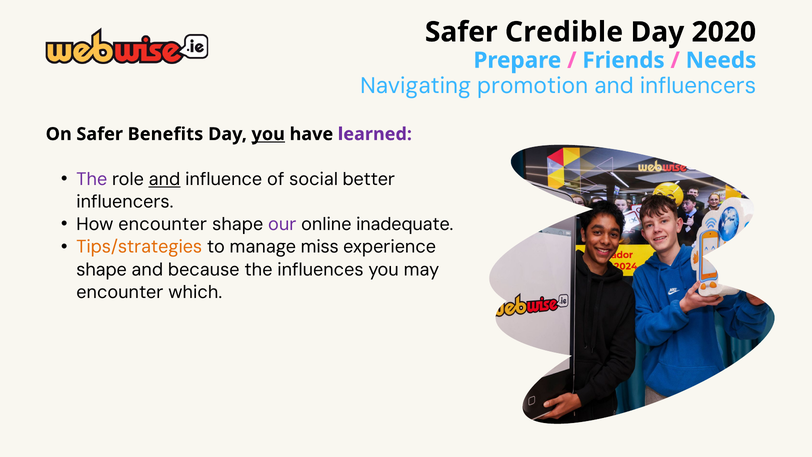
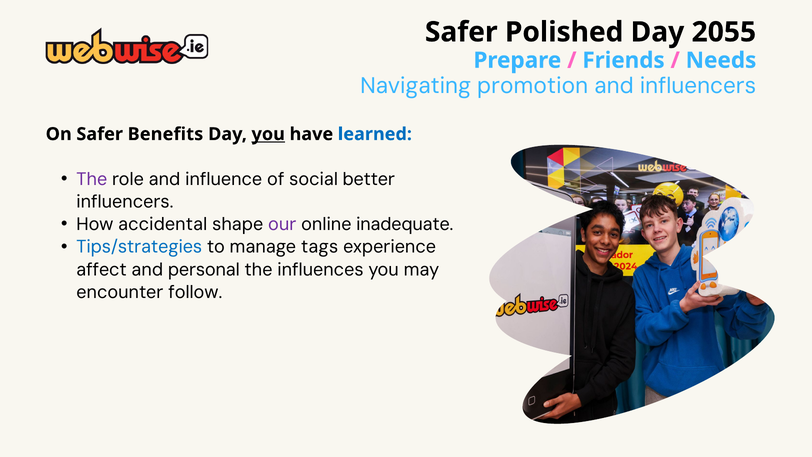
Credible: Credible -> Polished (564, 32)
2020: 2020 -> 2055 (724, 32)
learned colour: purple -> blue (375, 134)
and underline: present -> none (165, 179)
How encounter: encounter -> accidental (163, 224)
Tips/strategies colour: orange -> blue (139, 247)
miss: miss -> tags (320, 247)
shape: shape -> affect (102, 269)
because: because -> personal (204, 269)
which: which -> follow (195, 292)
